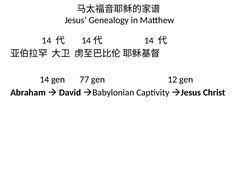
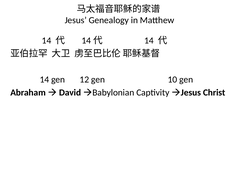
77: 77 -> 12 (84, 80)
12: 12 -> 10 (172, 80)
